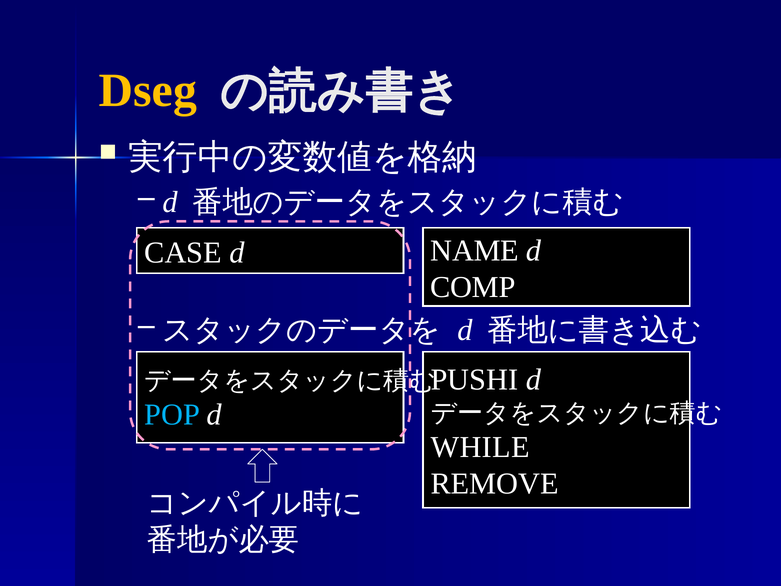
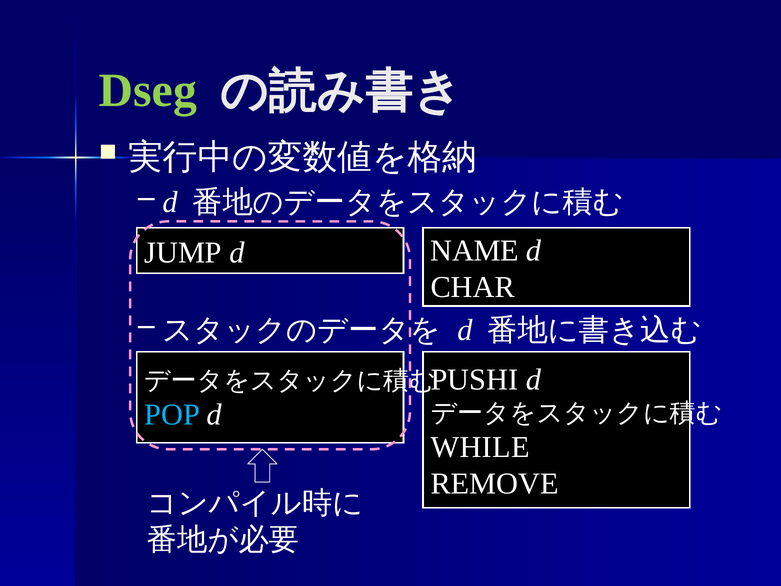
Dseg colour: yellow -> light green (148, 91)
CASE: CASE -> JUMP (183, 253)
COMP: COMP -> CHAR (473, 287)
